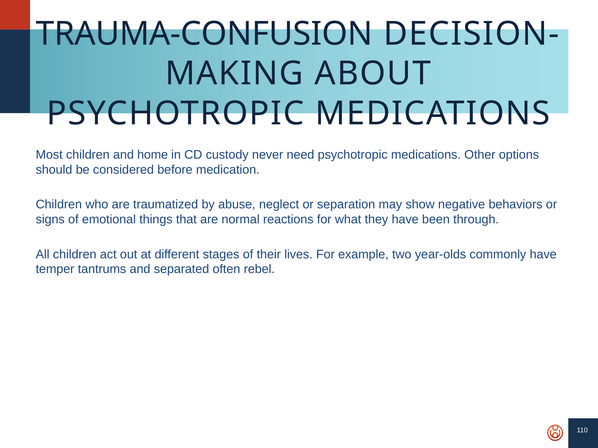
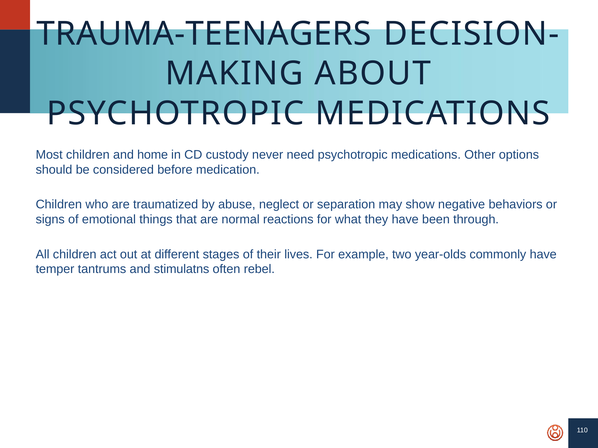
TRAUMA-CONFUSION: TRAUMA-CONFUSION -> TRAUMA-TEENAGERS (204, 34)
separated: separated -> stimulatns (182, 270)
